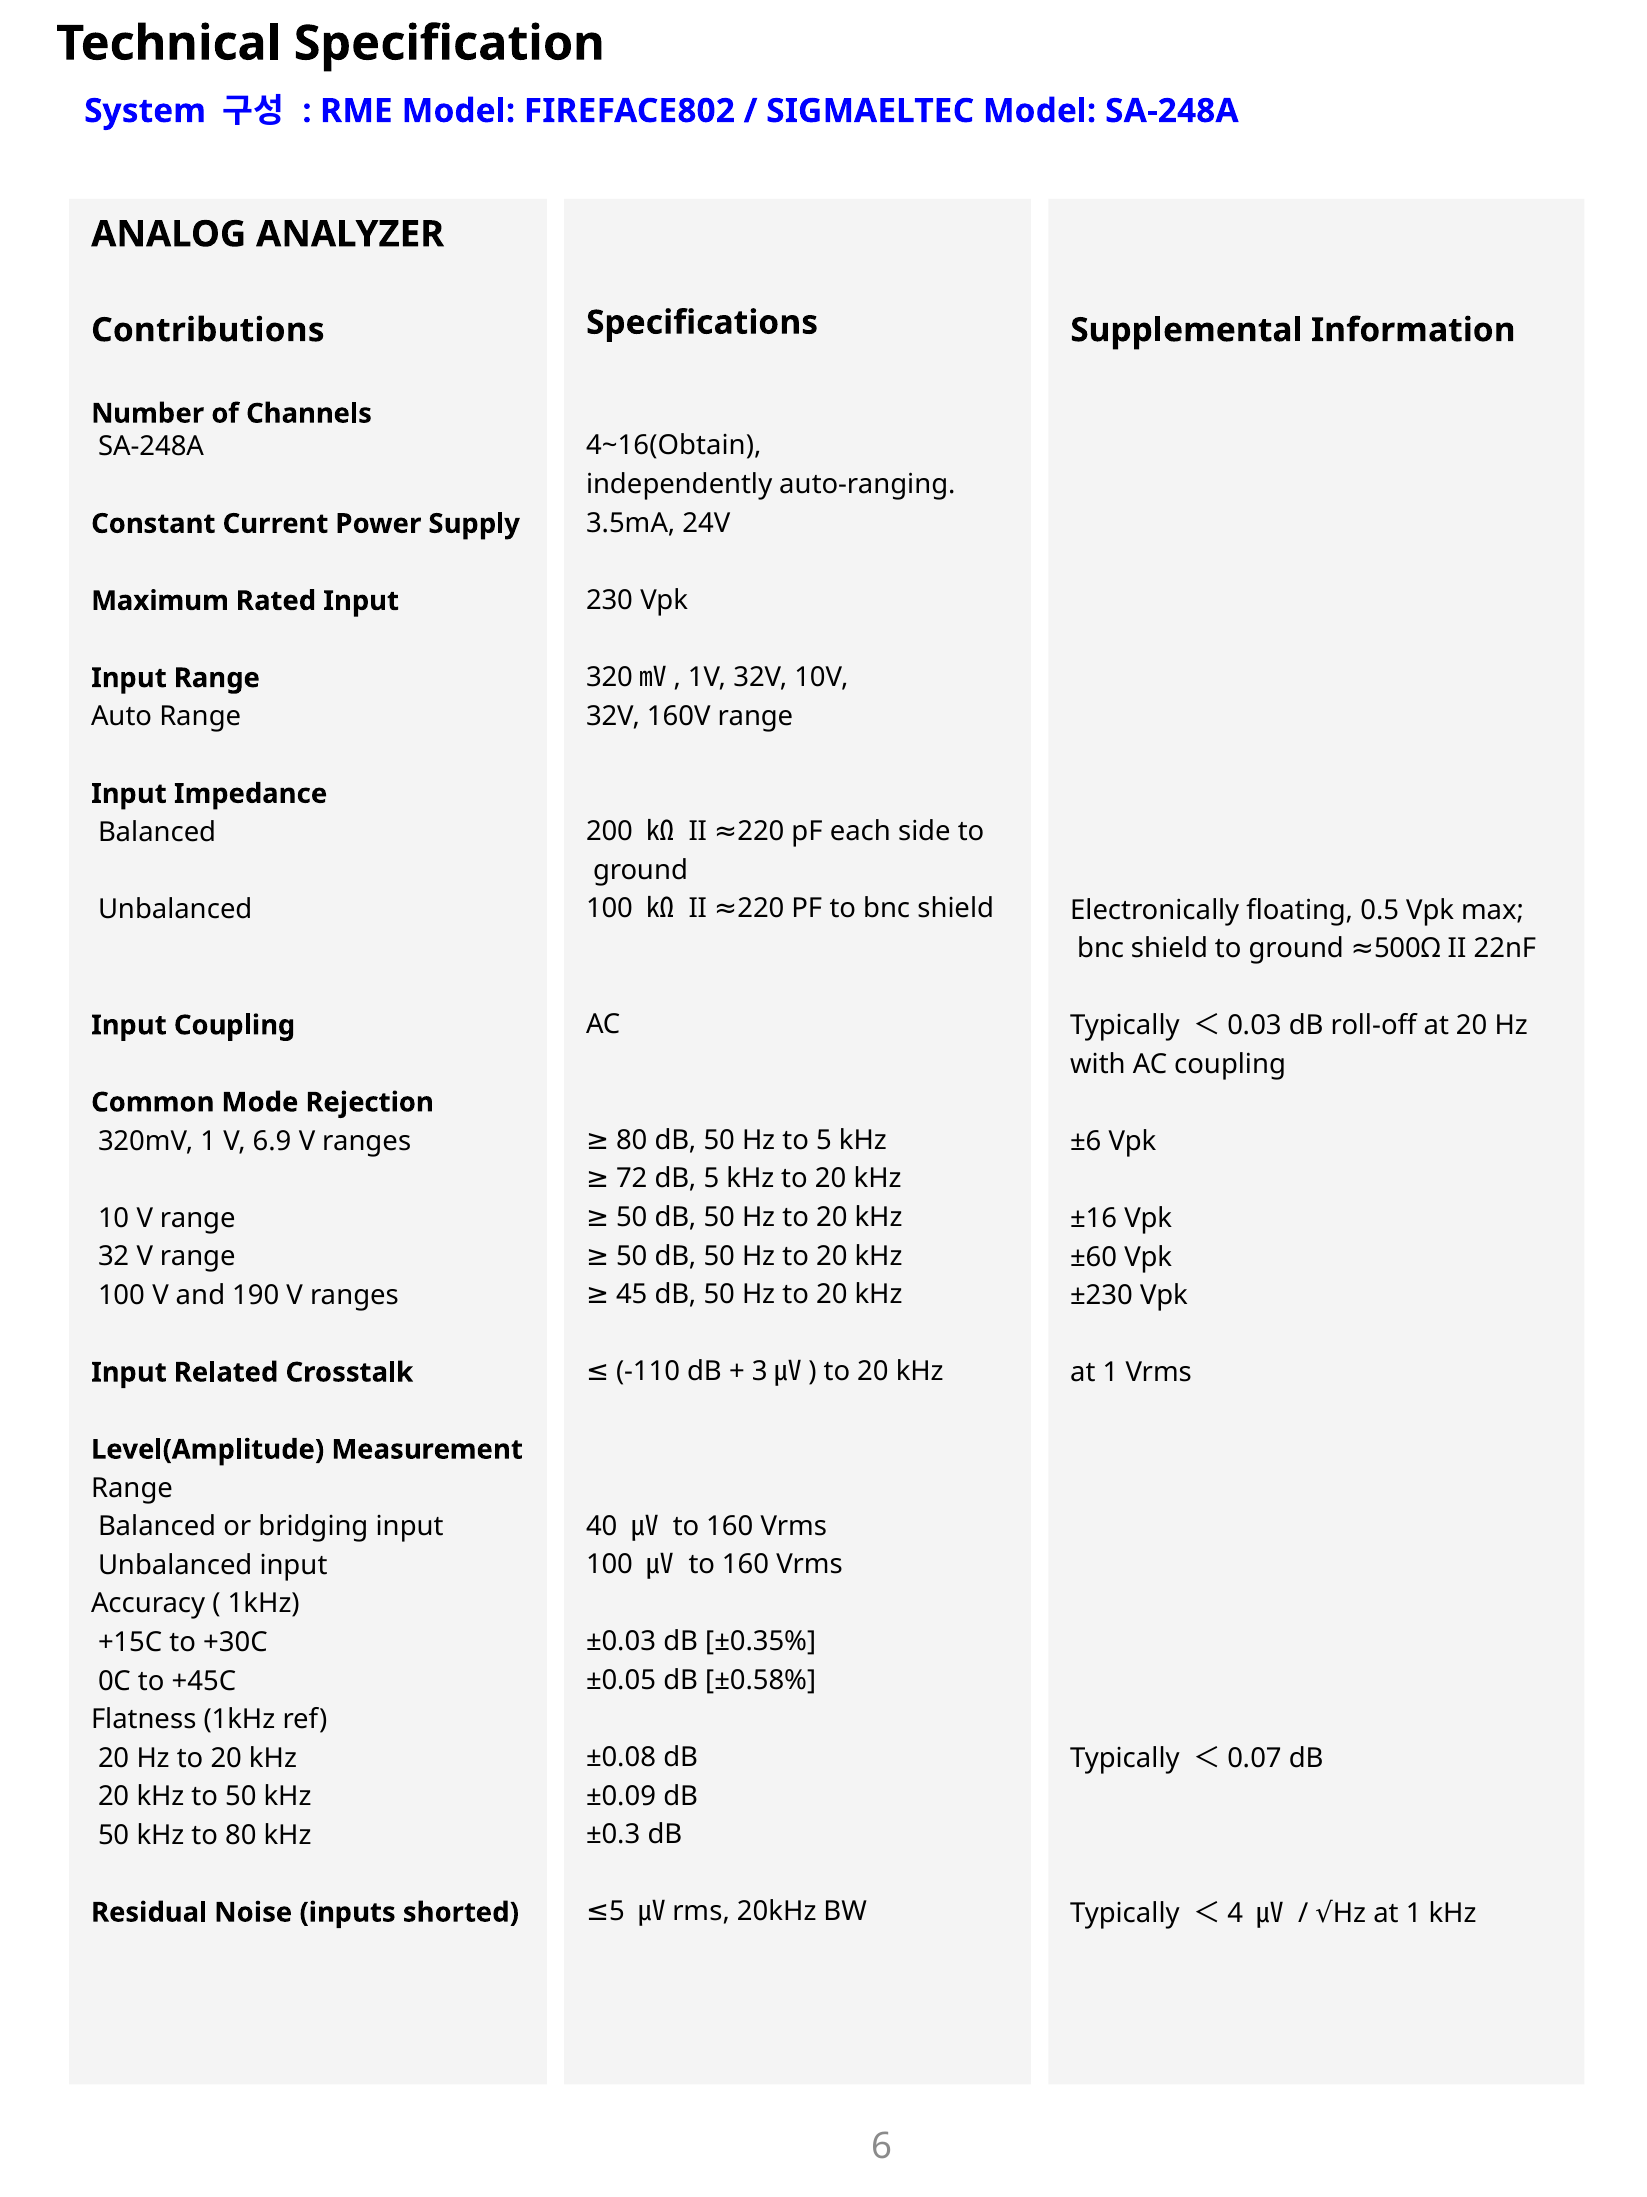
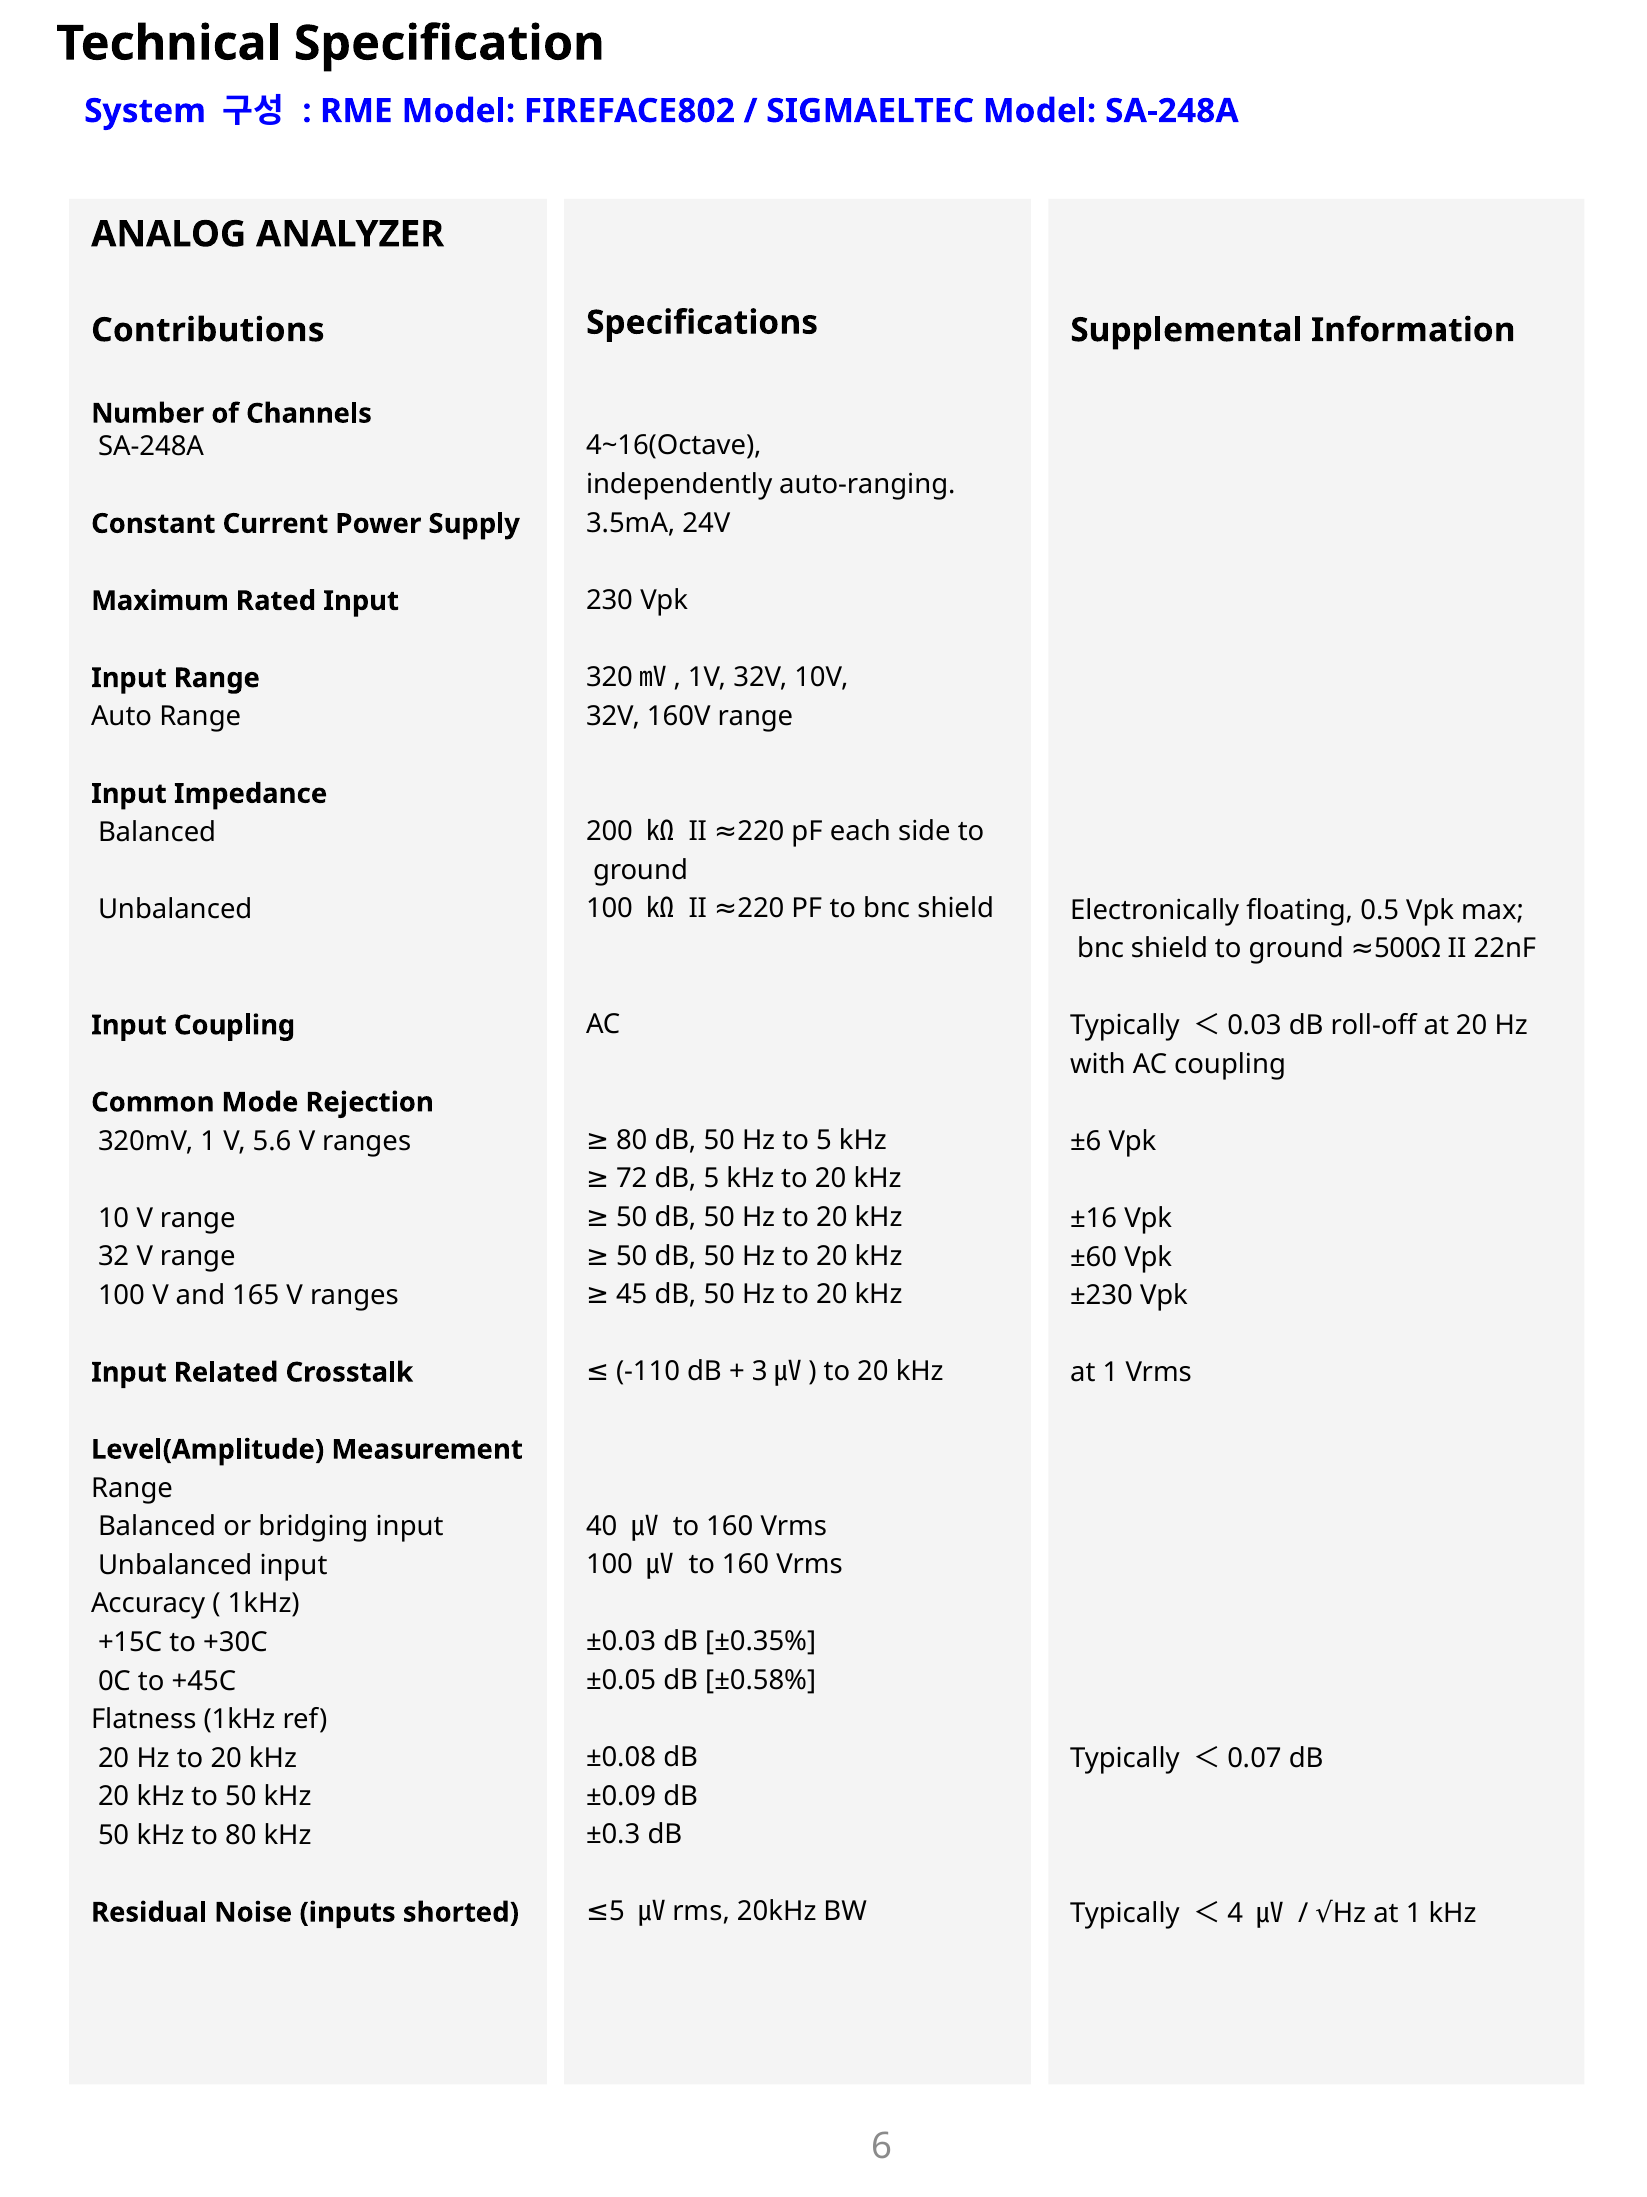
4~16(Obtain: 4~16(Obtain -> 4~16(Octave (674, 446)
6.9: 6.9 -> 5.6 (272, 1140)
190: 190 -> 165 (256, 1295)
